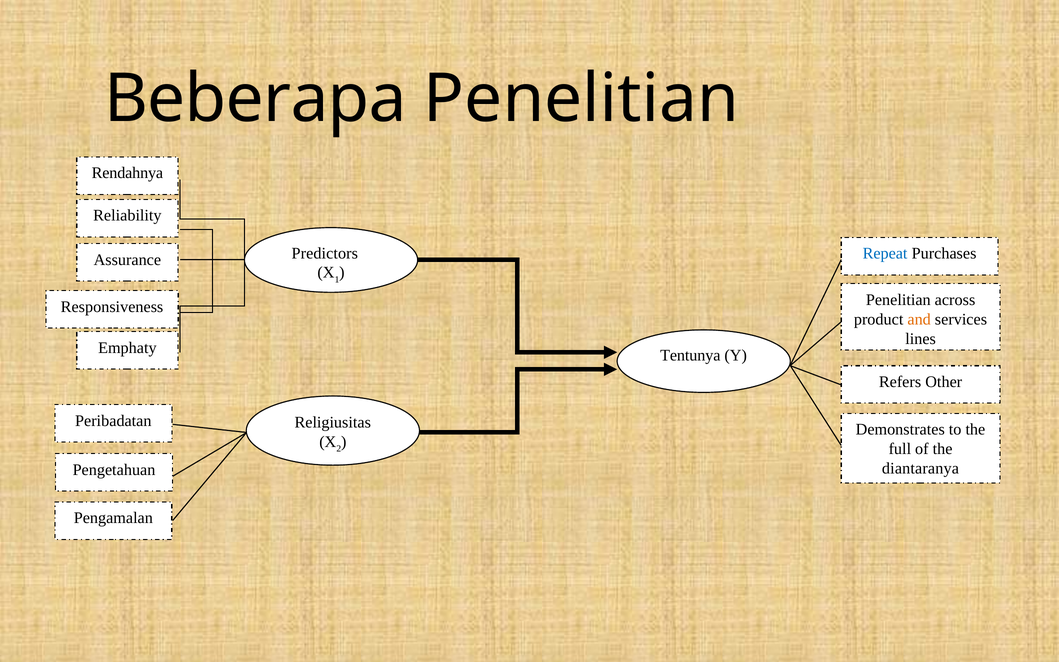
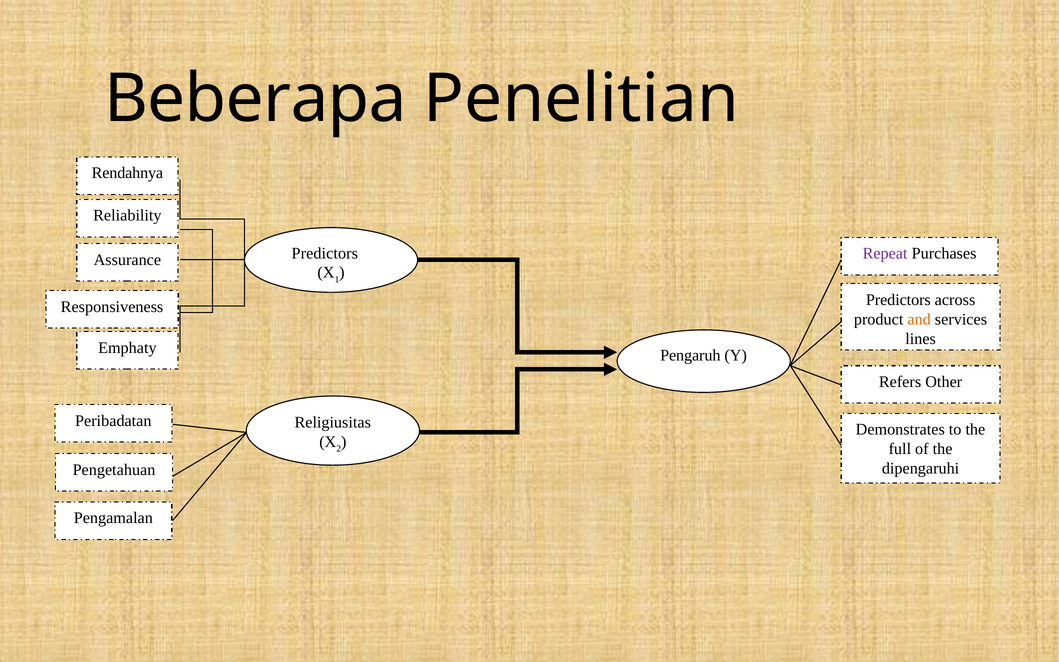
Repeat colour: blue -> purple (885, 253)
Penelitian: Penelitian -> Predictors (898, 300)
Tentunya: Tentunya -> Pengaruh (690, 355)
diantaranya: diantaranya -> dipengaruhi (921, 468)
